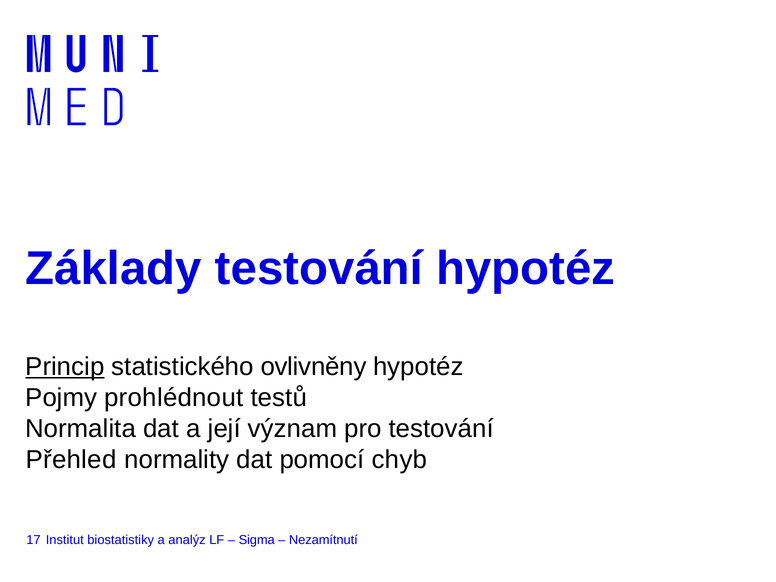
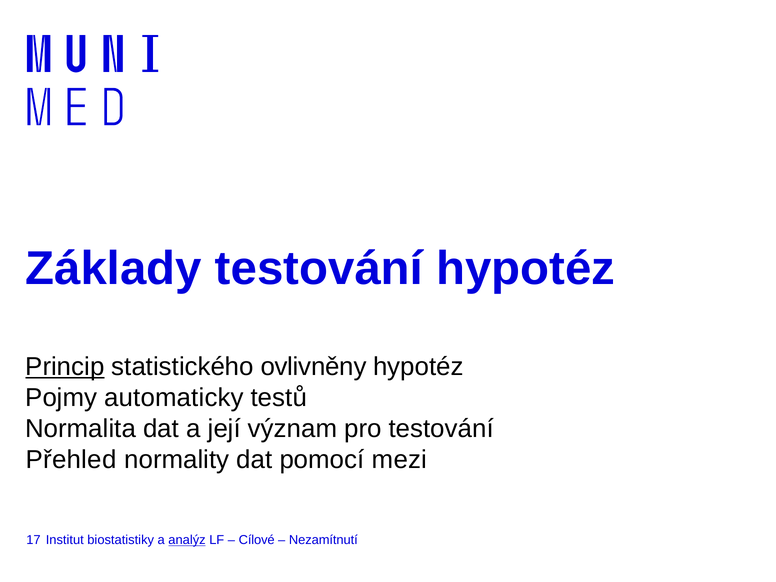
prohlédnout: prohlédnout -> automaticky (174, 398)
chyb: chyb -> mezi (399, 460)
analýz underline: none -> present (187, 540)
Sigma: Sigma -> Cílové (257, 540)
